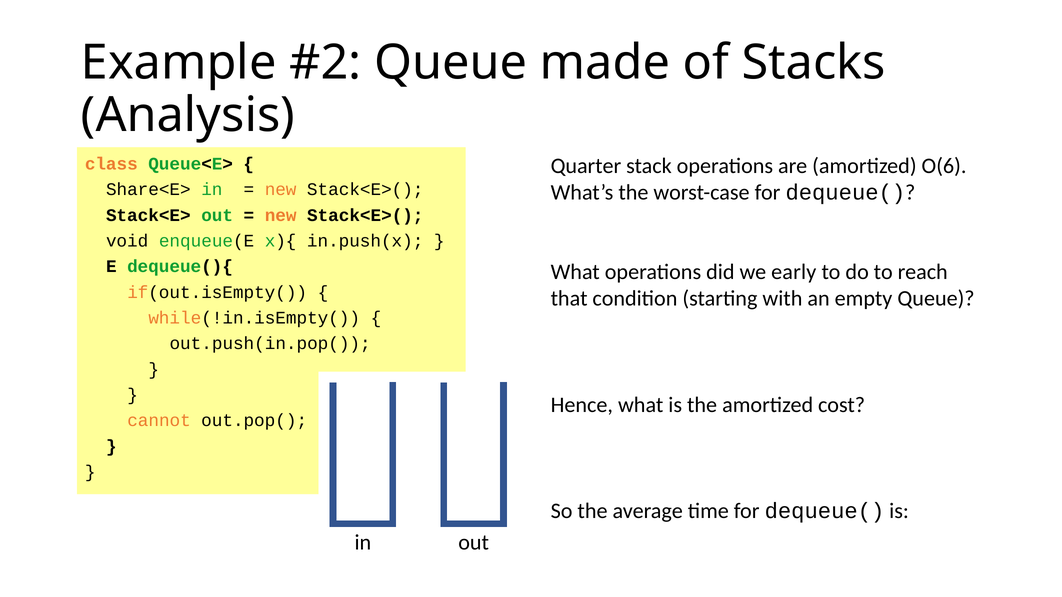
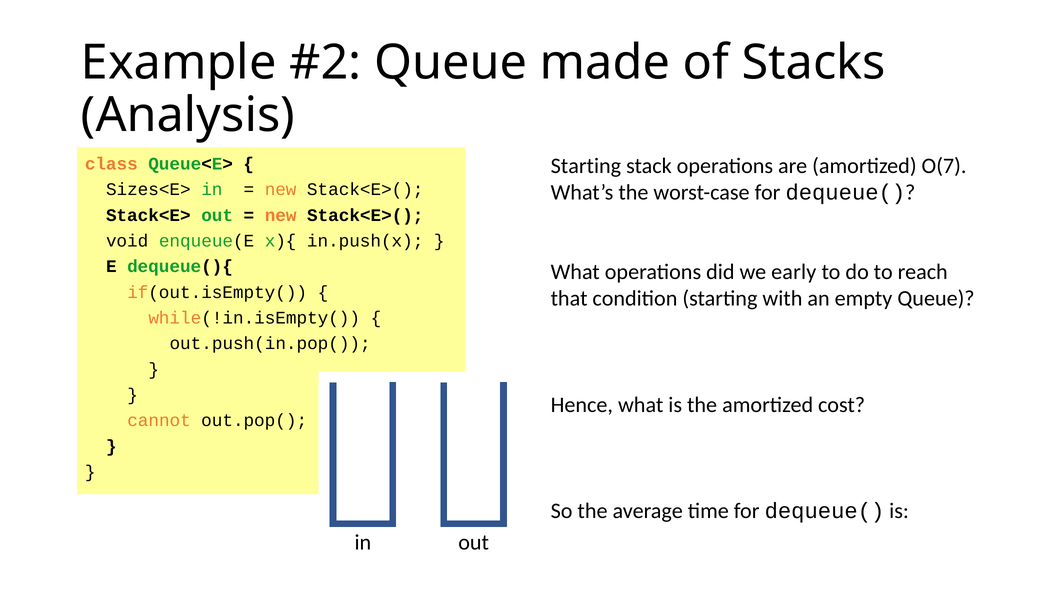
Quarter: Quarter -> Starting (586, 166)
O(6: O(6 -> O(7 (944, 166)
Share<E>: Share<E> -> Sizes<E> (148, 190)
